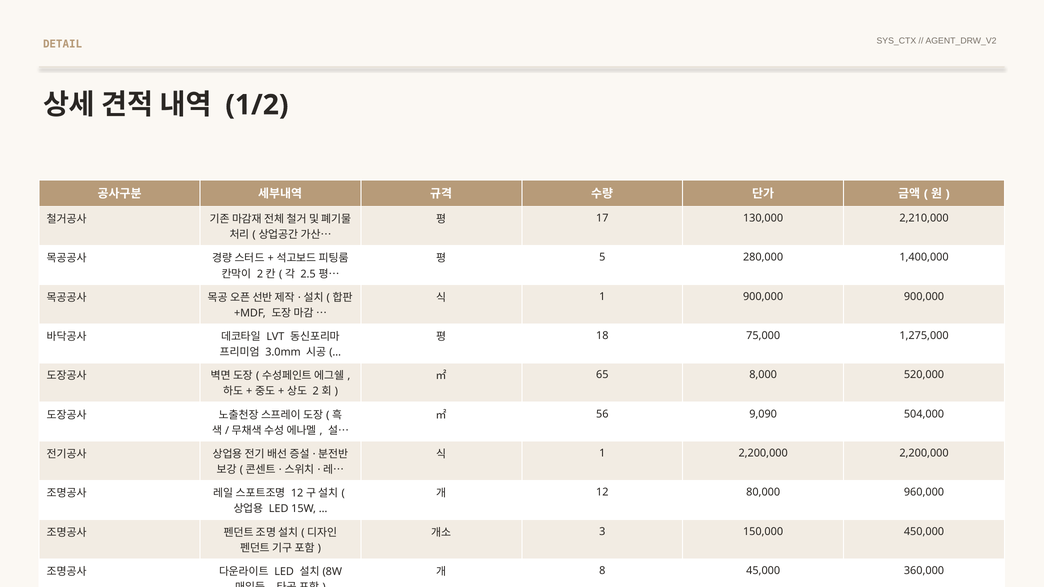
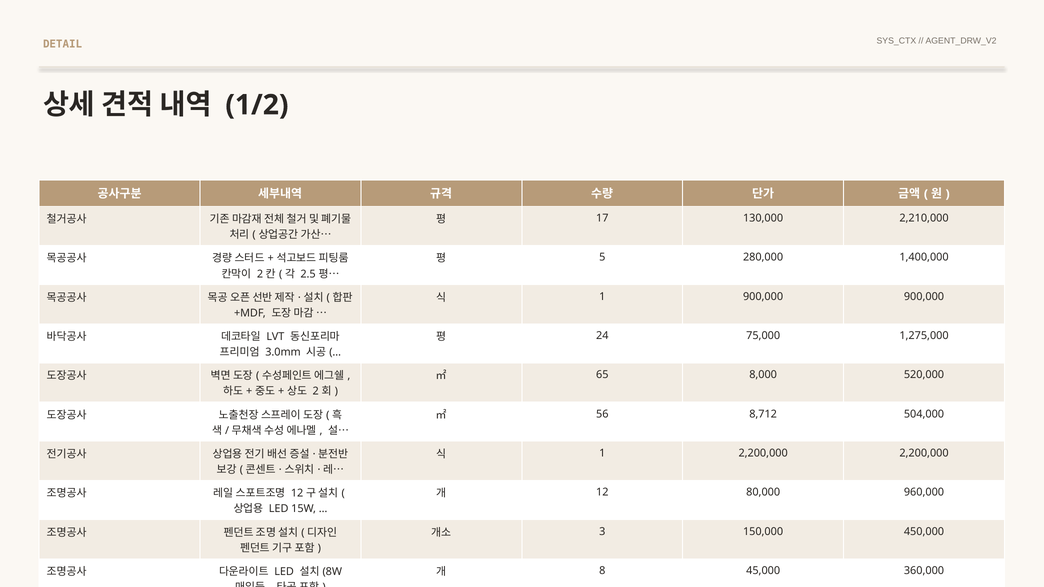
18: 18 -> 24 (602, 336)
9,090: 9,090 -> 8,712 (763, 414)
